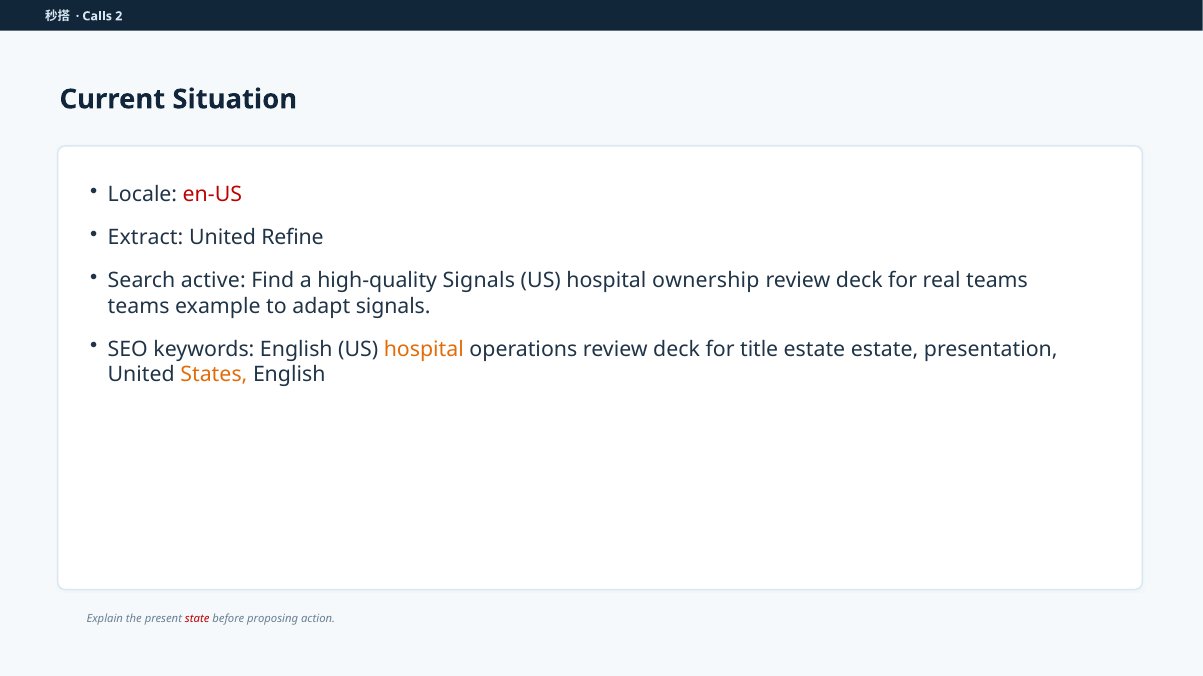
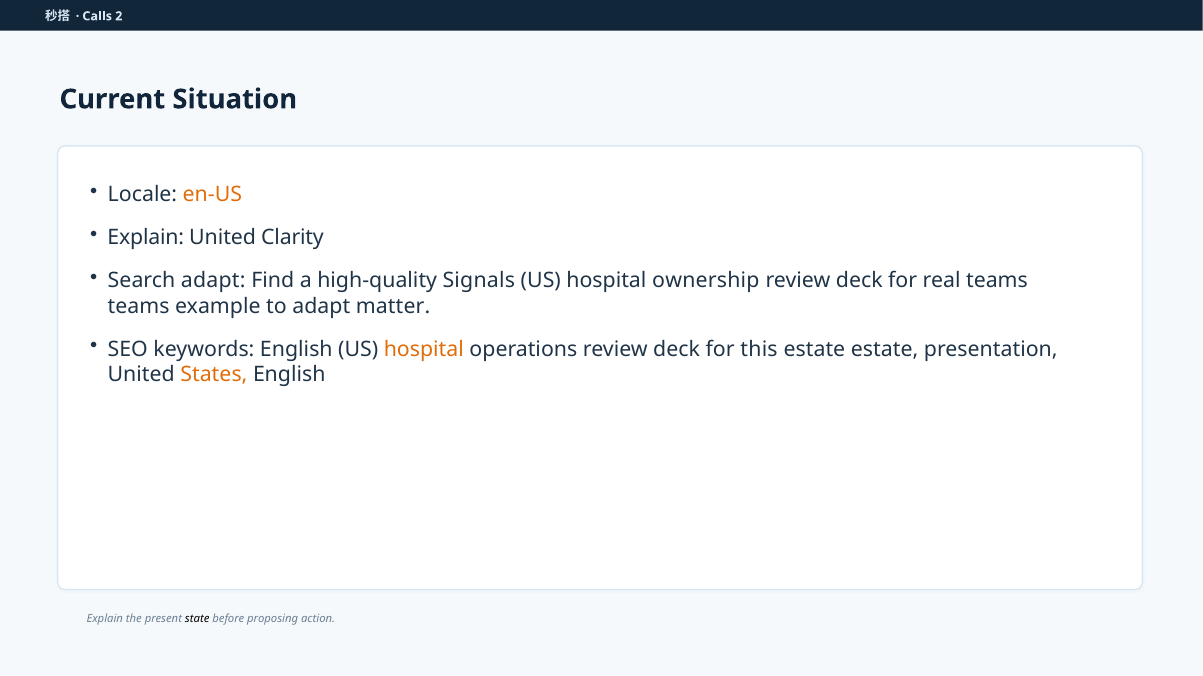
en-US colour: red -> orange (212, 195)
Extract: Extract -> Explain (146, 238)
Refine: Refine -> Clarity (292, 238)
Search active: active -> adapt (213, 281)
adapt signals: signals -> matter (393, 307)
title: title -> this (759, 350)
state colour: red -> black (197, 620)
